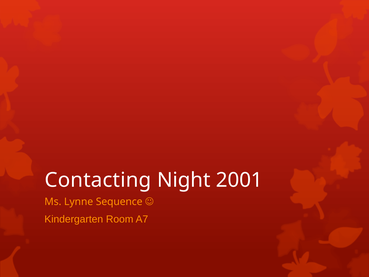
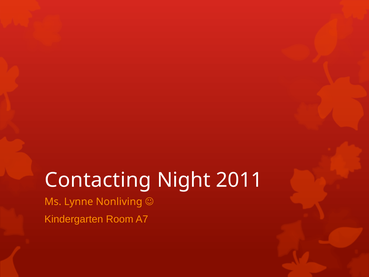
2001: 2001 -> 2011 (239, 180)
Sequence: Sequence -> Nonliving (119, 202)
